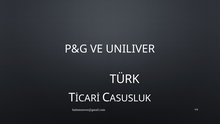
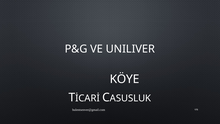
TÜRK: TÜRK -> KÖYE (125, 79)
